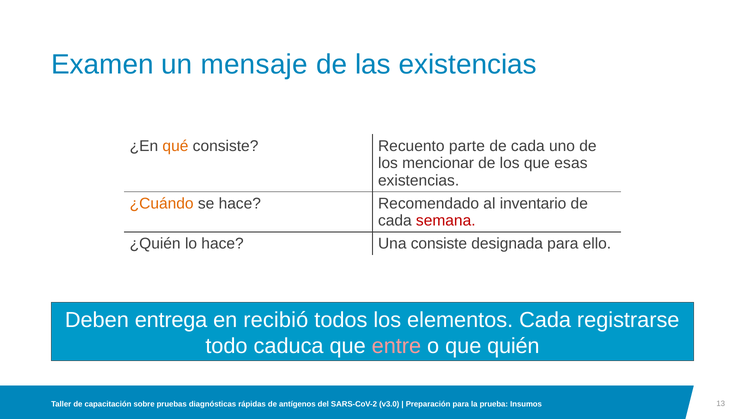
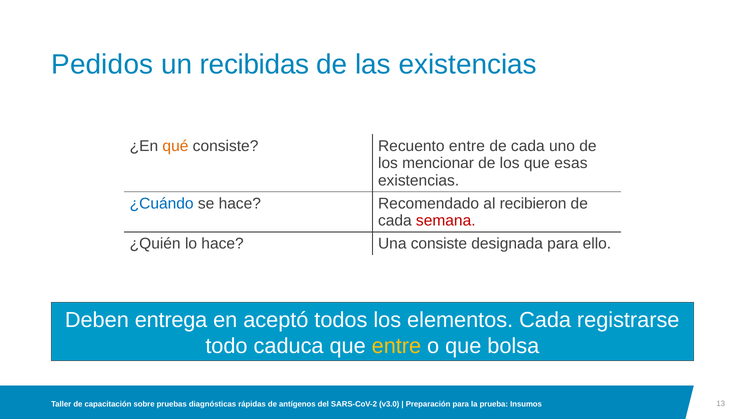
Examen: Examen -> Pedidos (102, 65)
mensaje: mensaje -> recibidas (254, 65)
Recuento parte: parte -> entre (467, 146)
¿Cuándo colour: orange -> blue (162, 204)
inventario: inventario -> recibieron (533, 204)
recibió: recibió -> aceptó (276, 320)
entre colour: pink -> yellow (396, 346)
quién: quién -> bolsa (513, 346)
